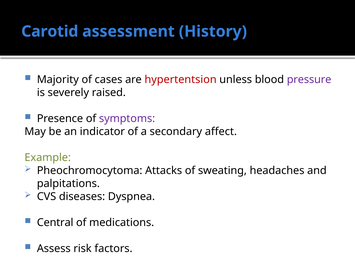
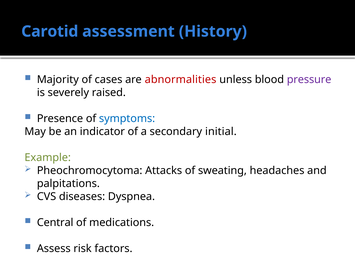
hypertentsion: hypertentsion -> abnormalities (181, 80)
symptoms colour: purple -> blue (127, 119)
affect: affect -> initial (221, 132)
